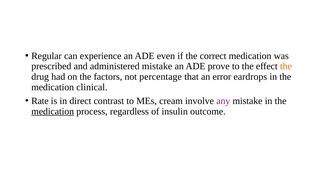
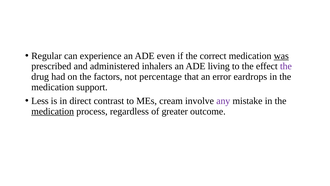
was underline: none -> present (281, 56)
administered mistake: mistake -> inhalers (157, 66)
prove: prove -> living (219, 66)
the colour: orange -> purple (286, 66)
clinical: clinical -> support (92, 87)
Rate: Rate -> Less (40, 101)
insulin: insulin -> greater (175, 111)
